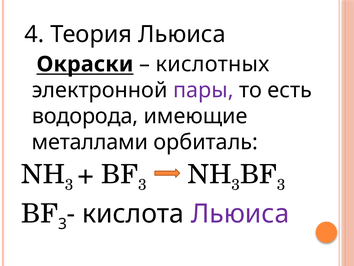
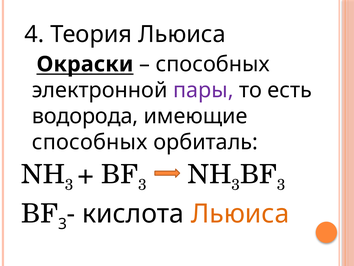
кислотных: кислотных -> способных (213, 64)
металлами: металлами -> способных (90, 142)
Льюиса colour: purple -> orange (240, 213)
